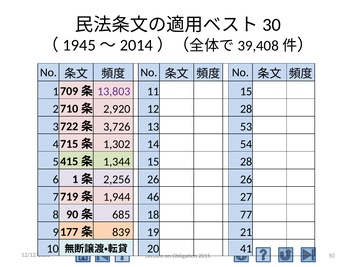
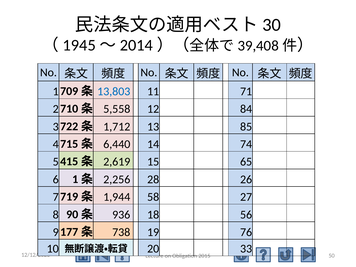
13,803 colour: purple -> blue (114, 91)
11 15: 15 -> 71 (246, 91)
2,920: 2,920 -> 5,558 (117, 109)
12 28: 28 -> 84 (246, 109)
3,726: 3,726 -> 1,712 (117, 127)
53: 53 -> 85 (246, 127)
1,302: 1,302 -> 6,440 (117, 144)
54: 54 -> 74 (246, 144)
1,344: 1,344 -> 2,619 (117, 162)
15 28: 28 -> 65 (246, 162)
2,256 26: 26 -> 28 (153, 179)
46: 46 -> 58 (153, 197)
685: 685 -> 936 (121, 215)
77: 77 -> 56 (246, 215)
839: 839 -> 738 (121, 232)
21: 21 -> 76 (246, 232)
41: 41 -> 33 (246, 249)
